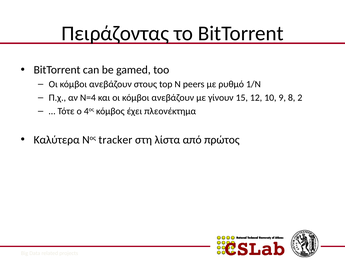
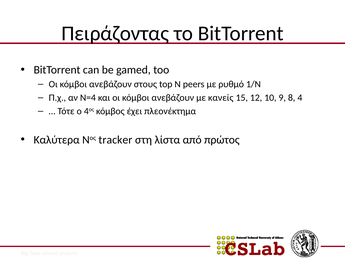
γίνουν: γίνουν -> κανείς (221, 98)
2: 2 -> 4 (300, 98)
